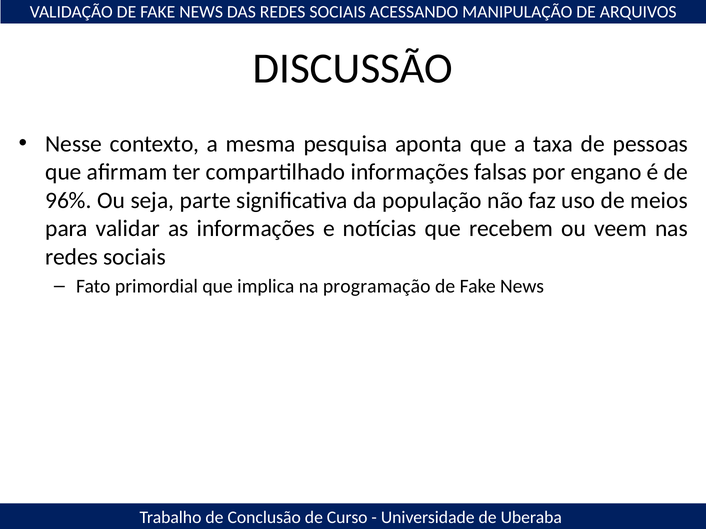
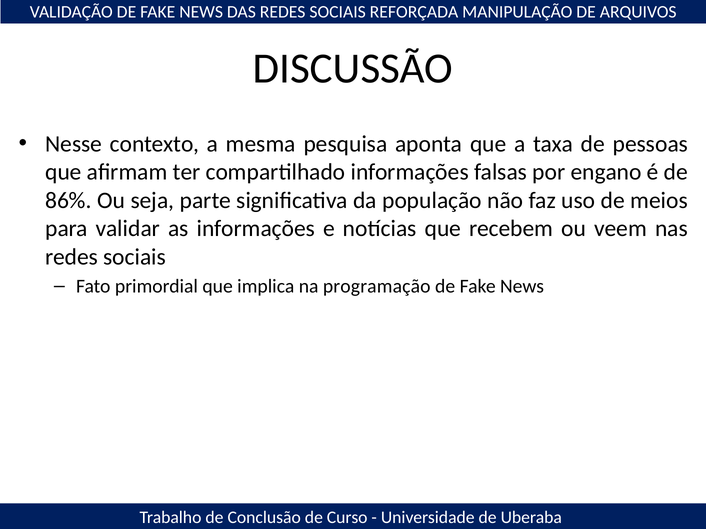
ACESSANDO: ACESSANDO -> REFORÇADA (414, 12)
96%: 96% -> 86% (68, 201)
